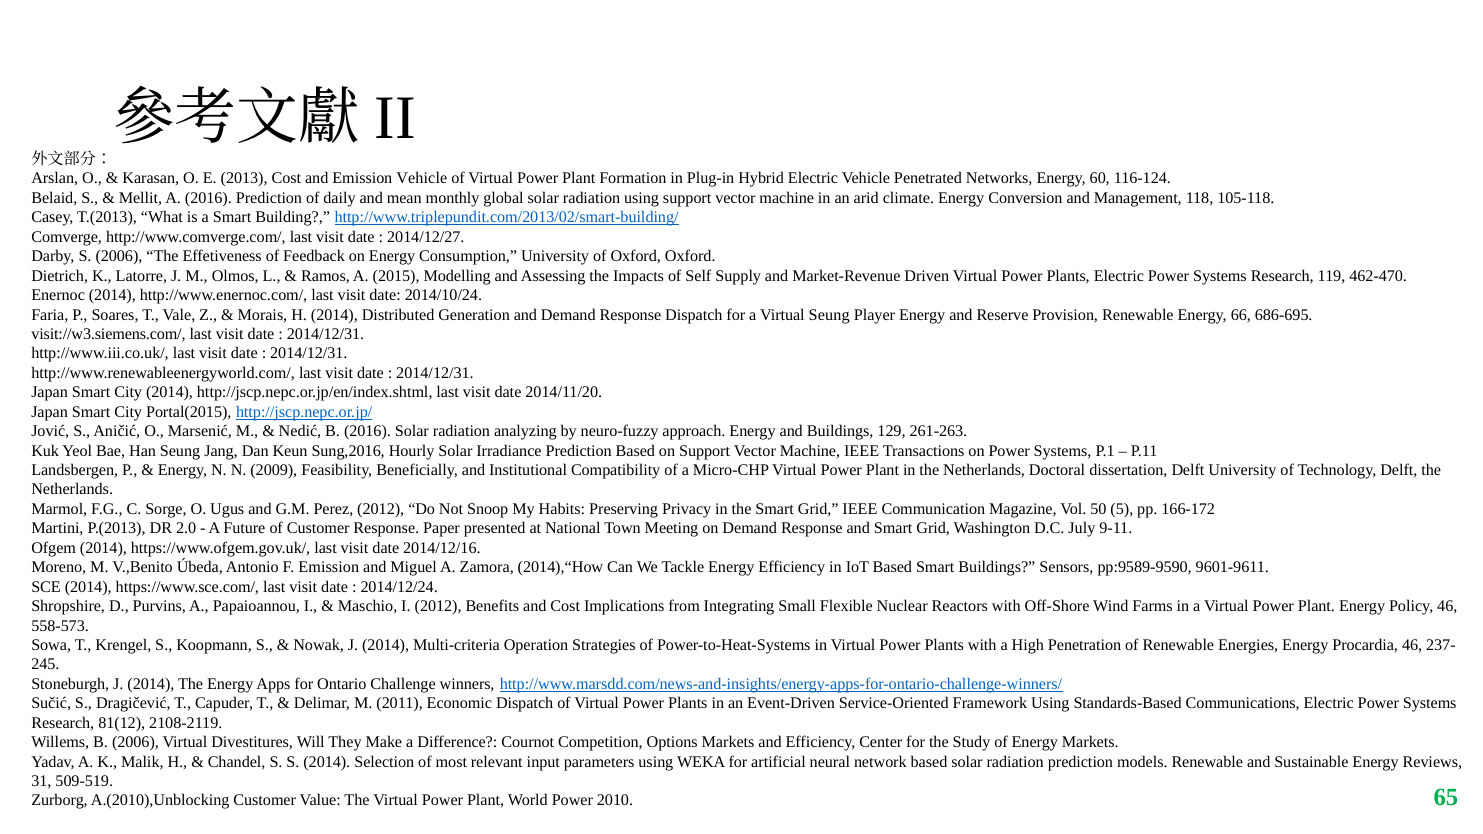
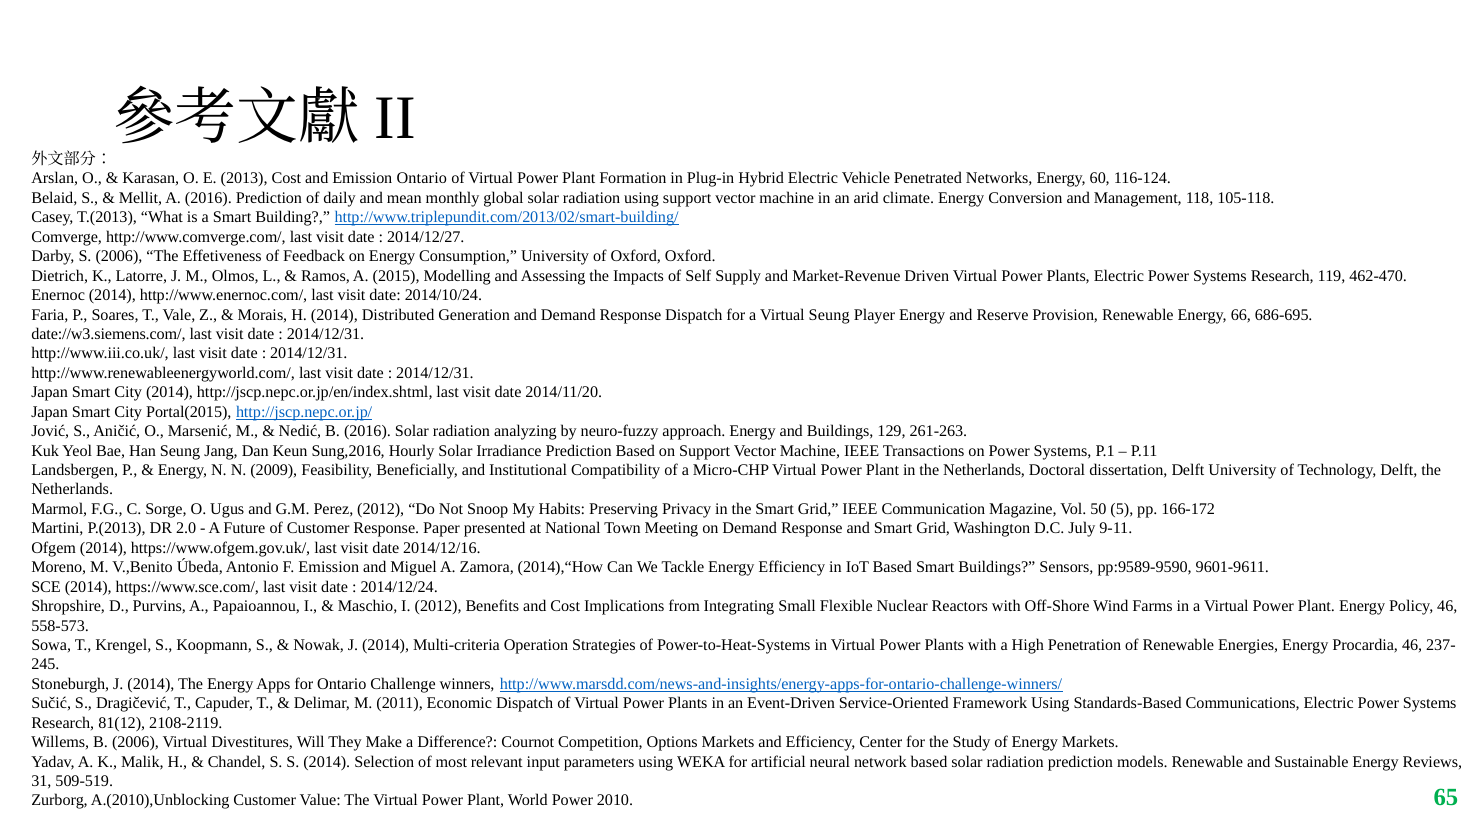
Emission Vehicle: Vehicle -> Ontario (422, 179)
visit://w3.siemens.com/: visit://w3.siemens.com/ -> date://w3.siemens.com/ (108, 334)
